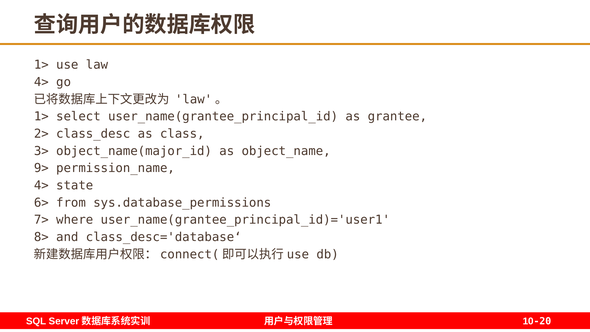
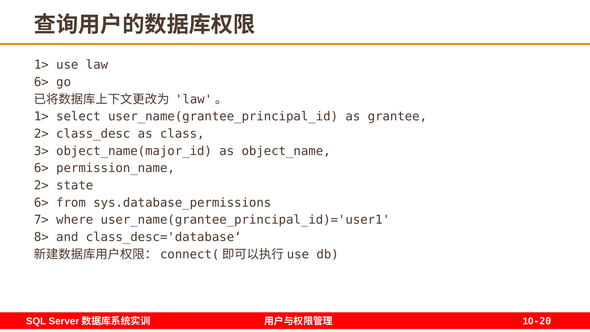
4>: 4> -> 6> (41, 82)
9>: 9> -> 6> (41, 168)
4>: 4> -> 2> (41, 185)
